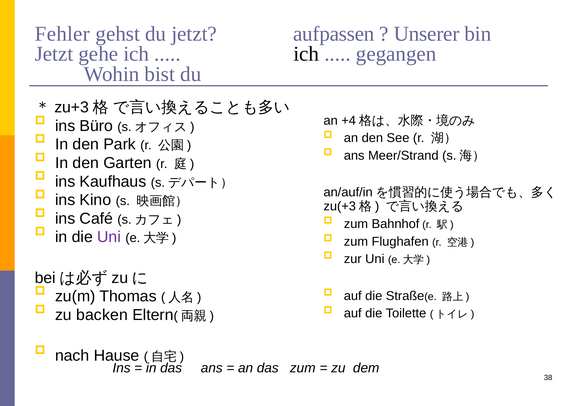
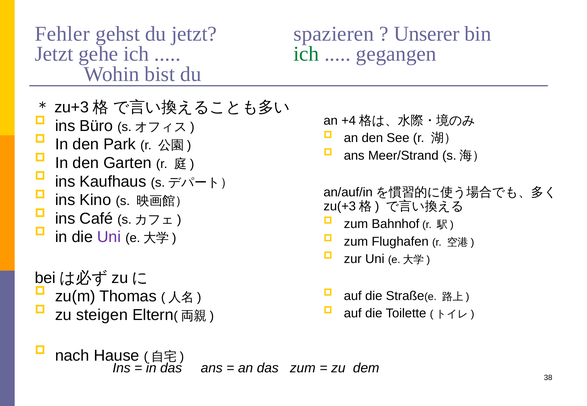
aufpassen: aufpassen -> spazieren (334, 34)
ich colour: black -> green (306, 54)
backen: backen -> steigen (102, 315)
